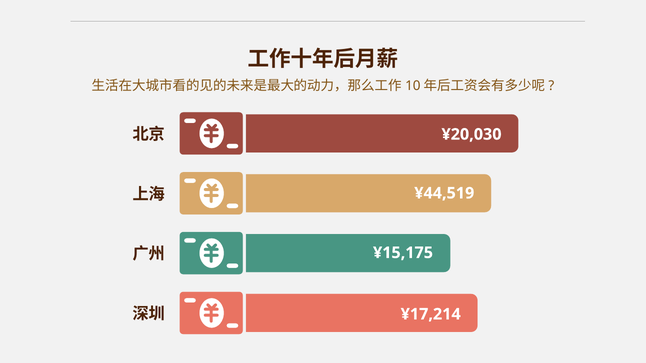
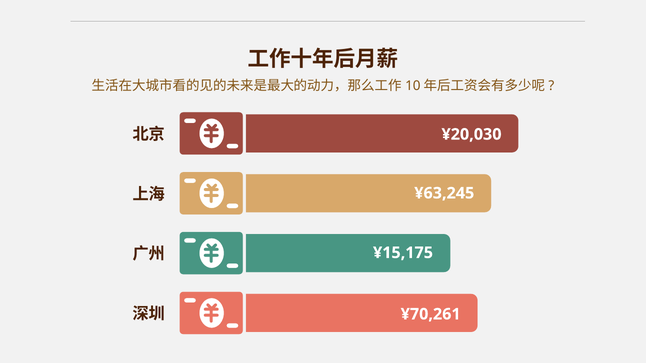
¥44,519: ¥44,519 -> ¥63,245 (444, 193)
¥17,214: ¥17,214 -> ¥70,261 (431, 314)
